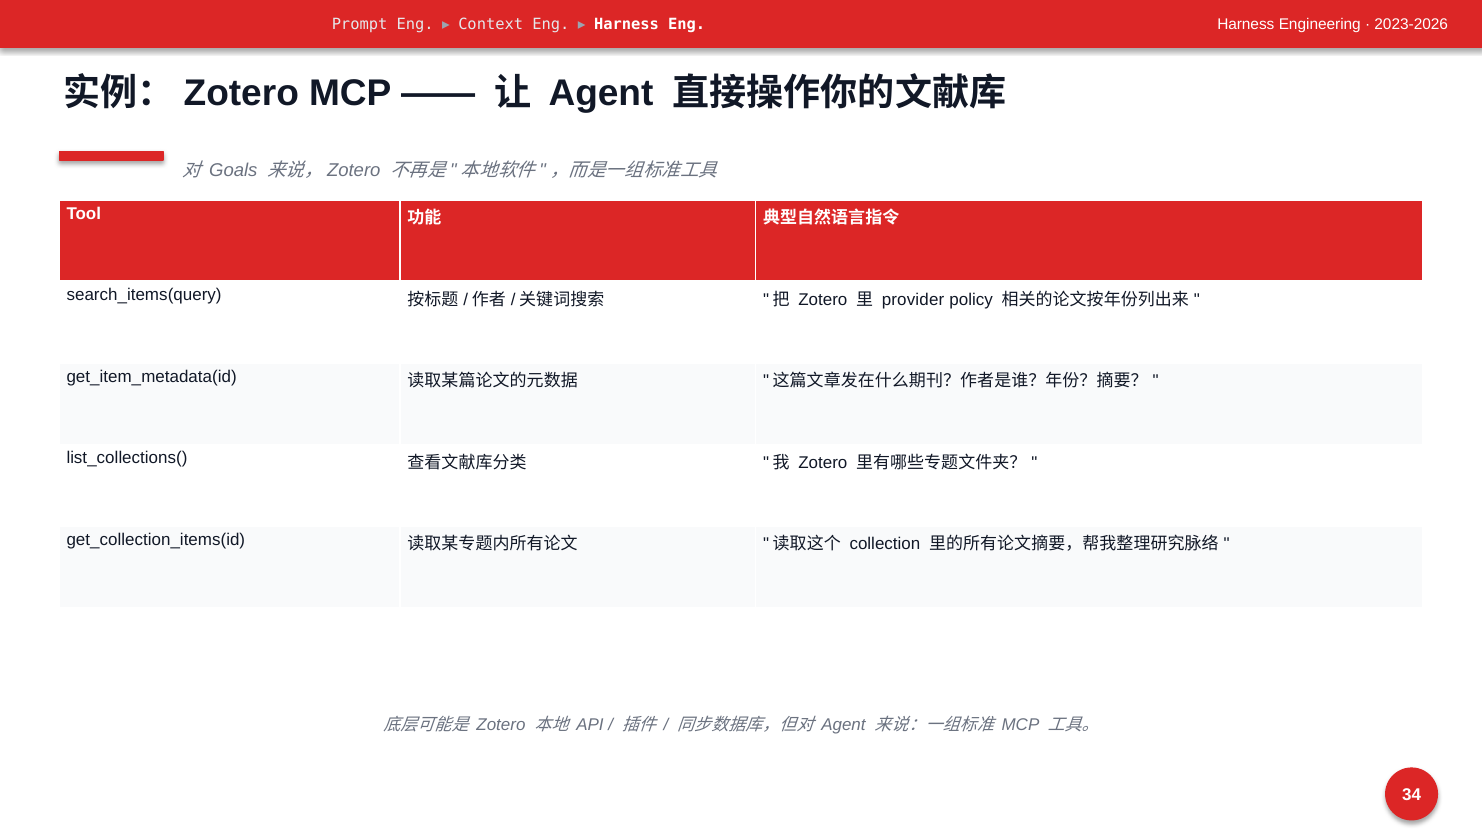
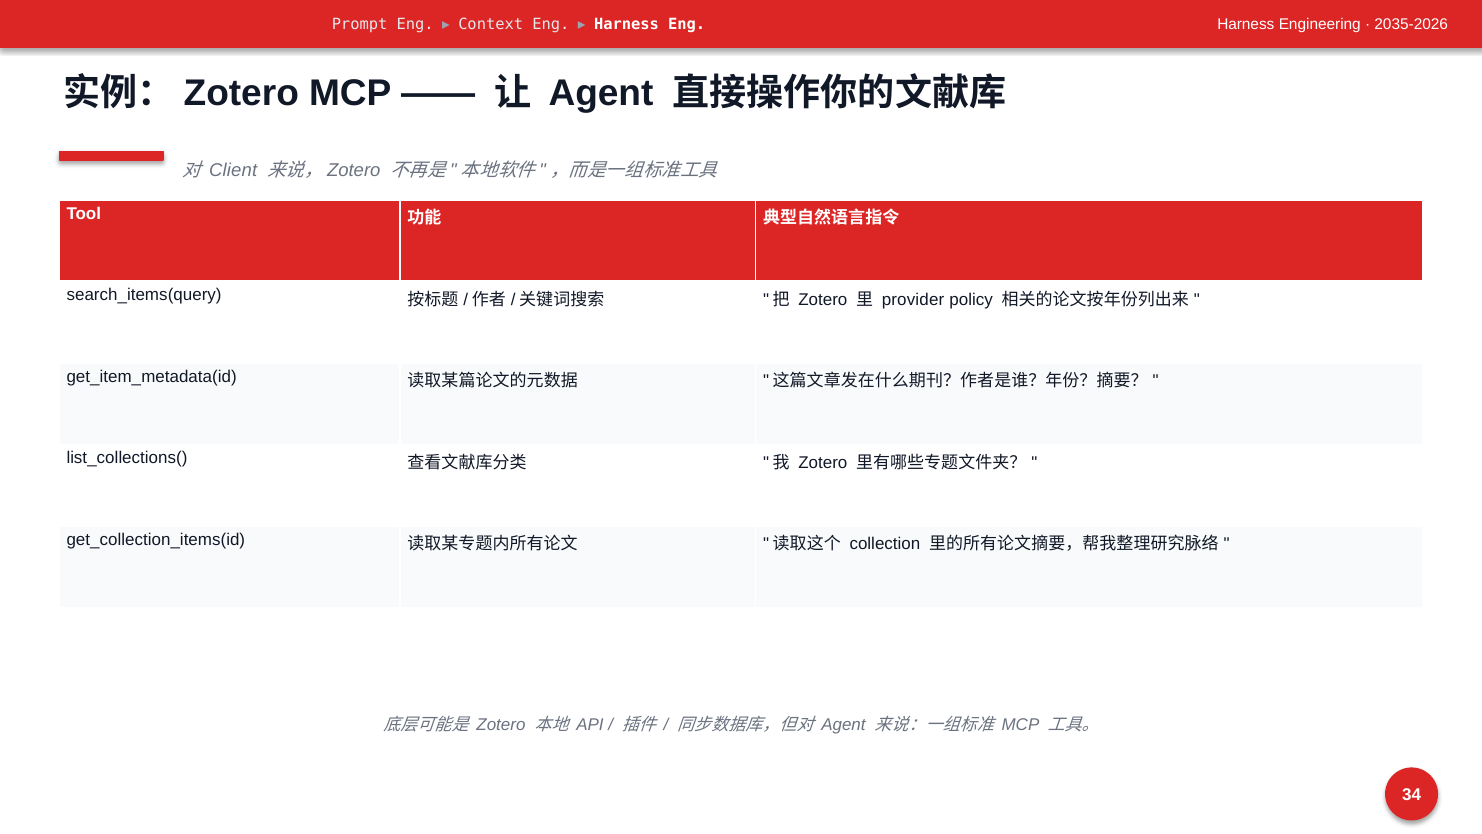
2023-2026: 2023-2026 -> 2035-2026 (1411, 25)
Goals: Goals -> Client (233, 170)
